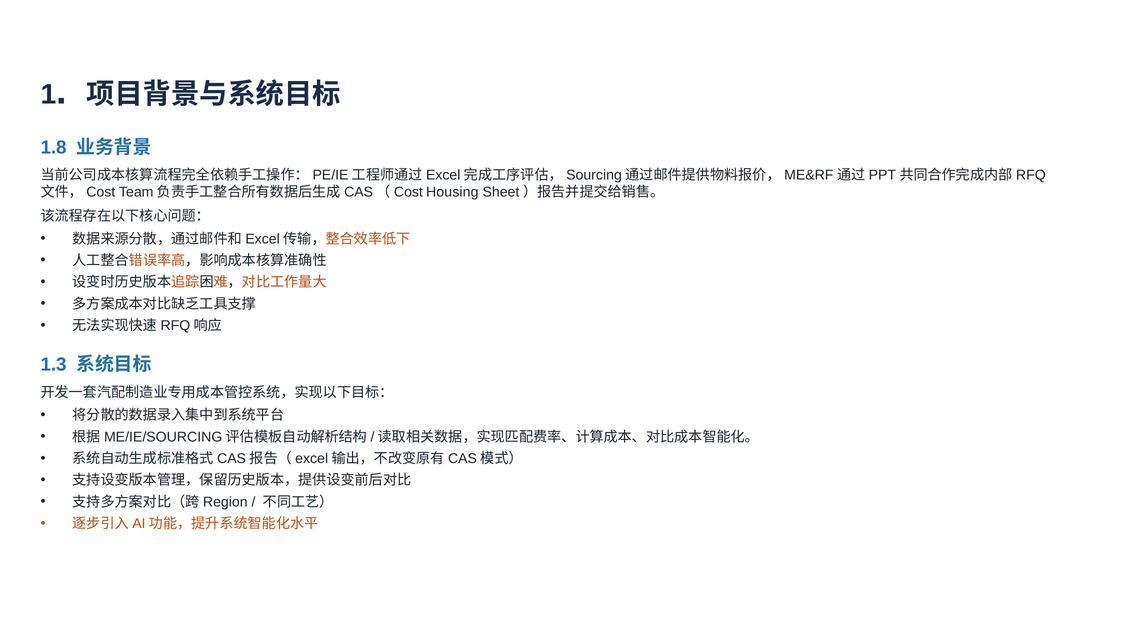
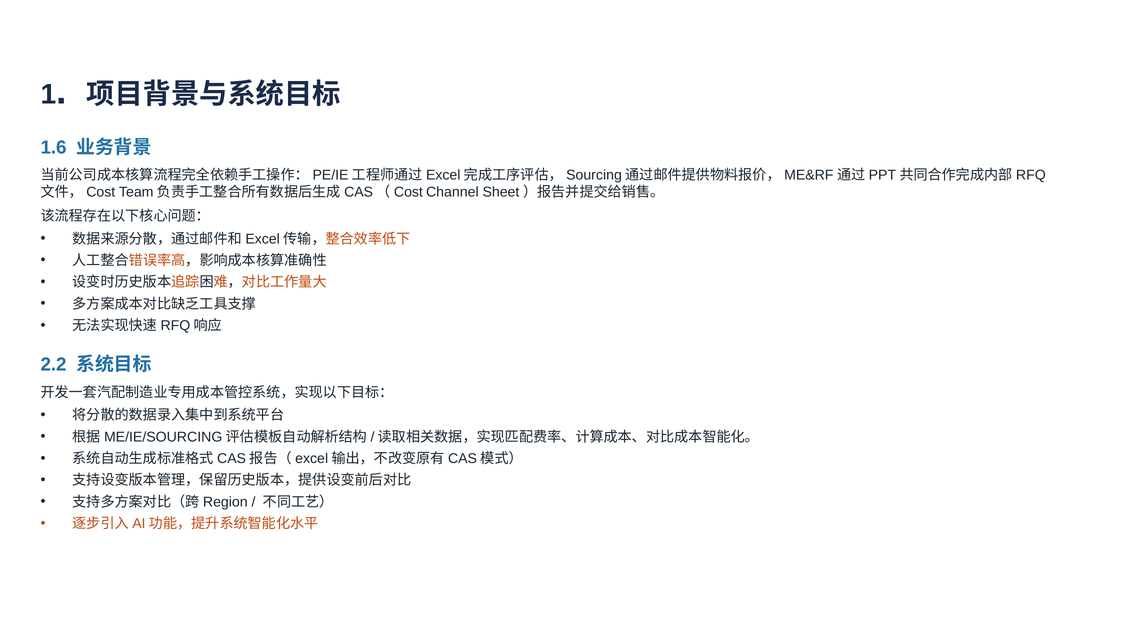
1.8: 1.8 -> 1.6 (54, 147)
Housing: Housing -> Channel (452, 192)
1.3: 1.3 -> 2.2 (54, 365)
